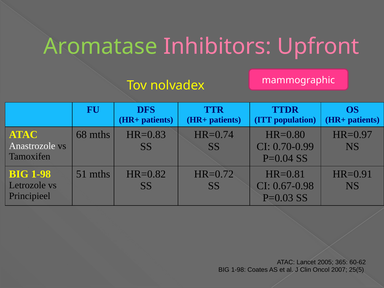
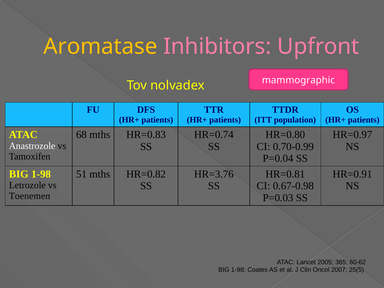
Aromatase colour: light green -> yellow (100, 46)
HR=0.72: HR=0.72 -> HR=3.76 (214, 174)
Principieel: Principieel -> Toenemen (30, 196)
